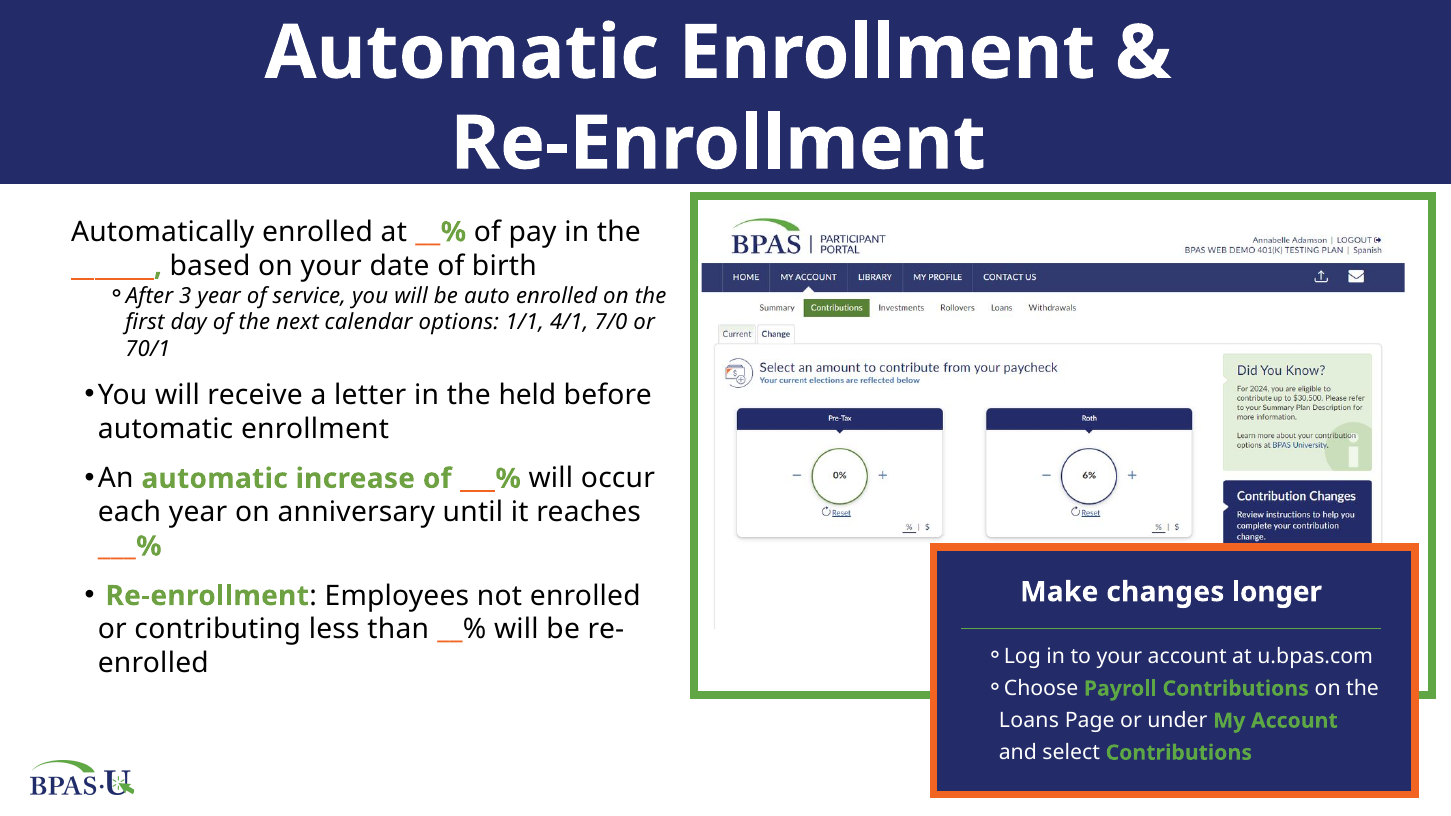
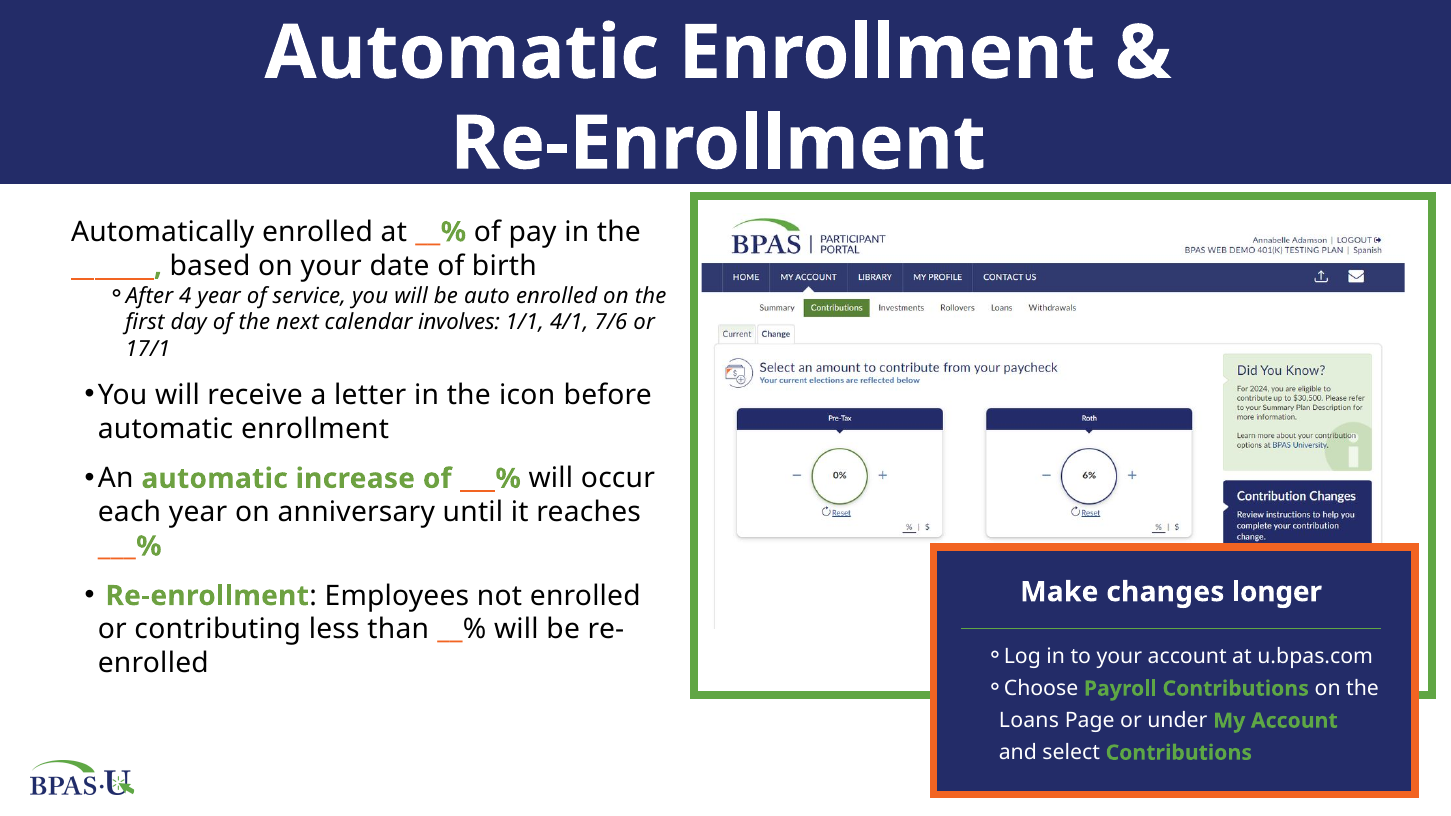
3: 3 -> 4 (185, 296)
options: options -> involves (459, 322)
7/0: 7/0 -> 7/6 (611, 322)
70/1: 70/1 -> 17/1 (148, 349)
held: held -> icon (527, 395)
